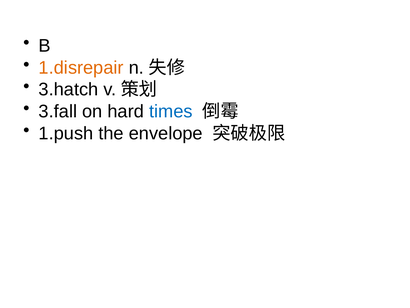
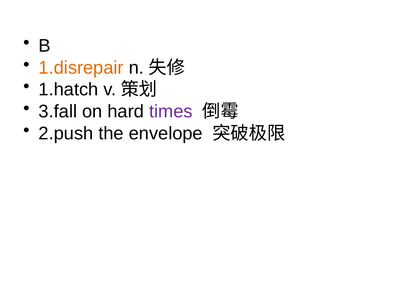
3.hatch: 3.hatch -> 1.hatch (69, 89)
times colour: blue -> purple (171, 111)
1.push: 1.push -> 2.push (66, 133)
